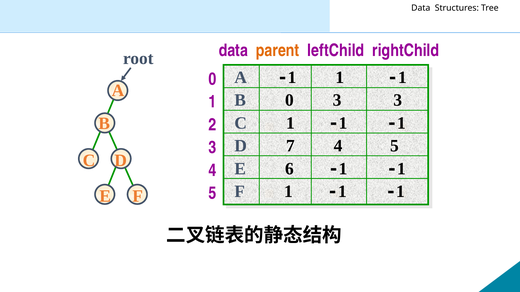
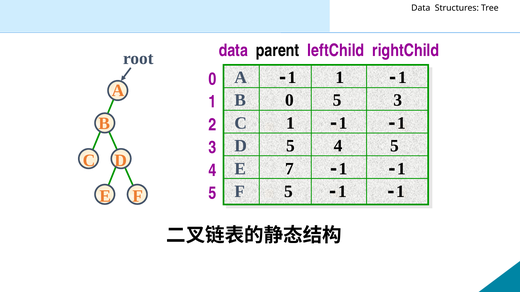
parent colour: orange -> black (278, 51)
0 3: 3 -> 5 (337, 100)
D 7: 7 -> 5 (290, 146)
6: 6 -> 7 (290, 169)
F 1: 1 -> 5 (289, 192)
